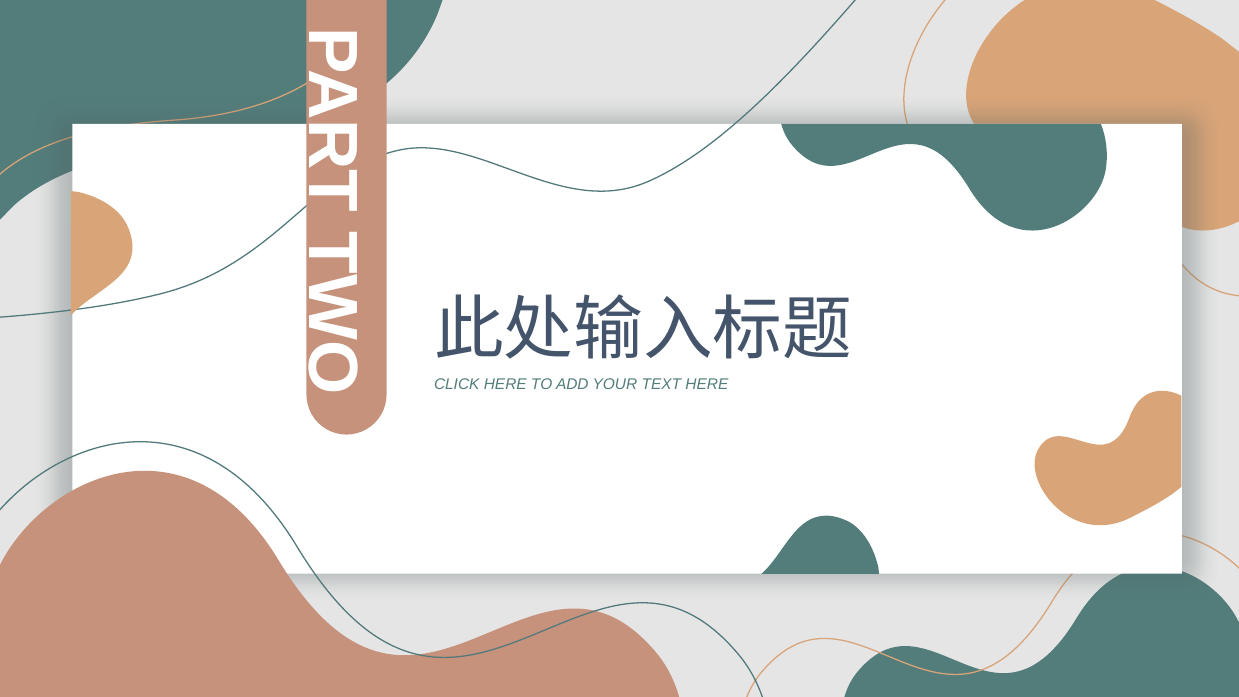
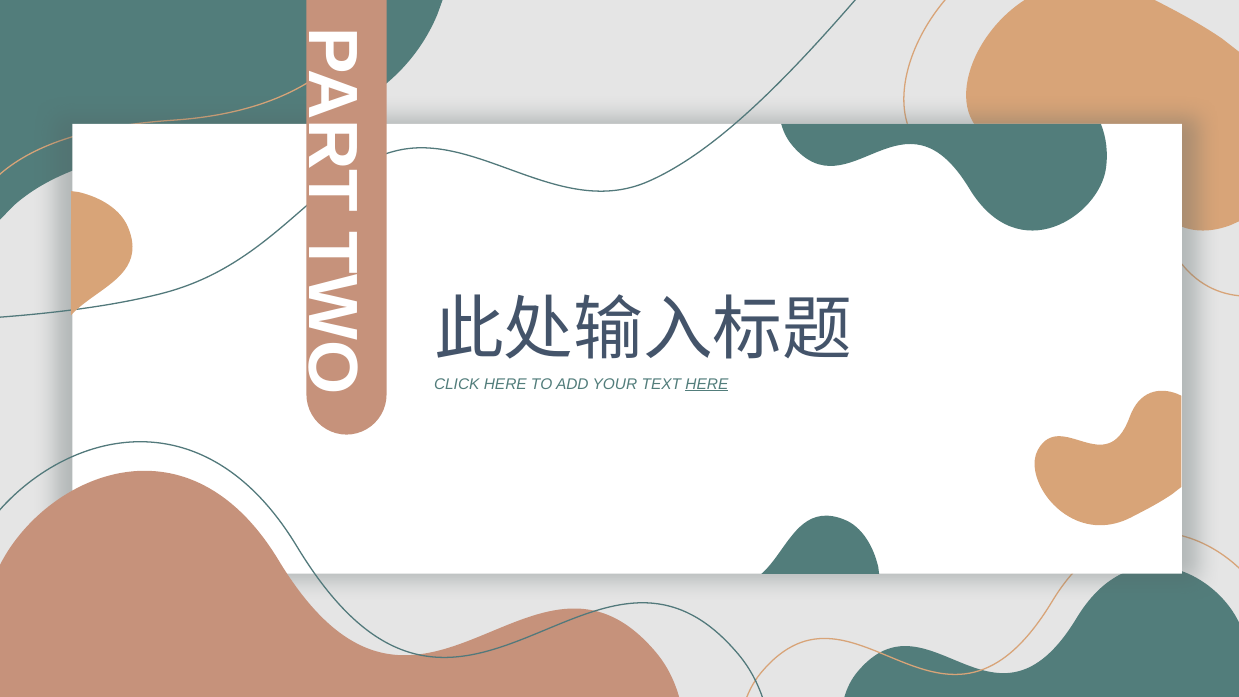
HERE underline: none -> present (707, 384)
